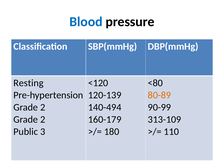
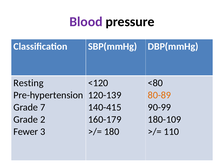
Blood colour: blue -> purple (86, 22)
2: 2 -> 7 (43, 107)
140-494: 140-494 -> 140-415 (105, 107)
313-109: 313-109 -> 180-109 (164, 120)
Public: Public -> Fewer (26, 132)
